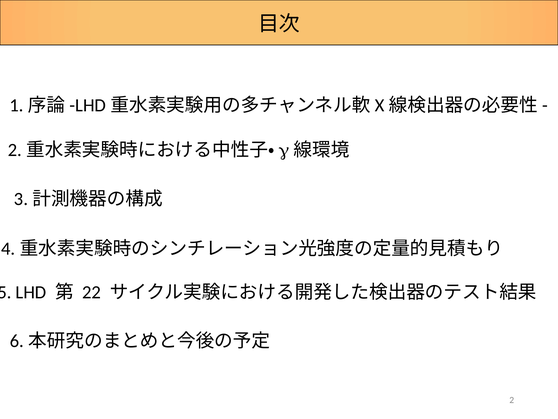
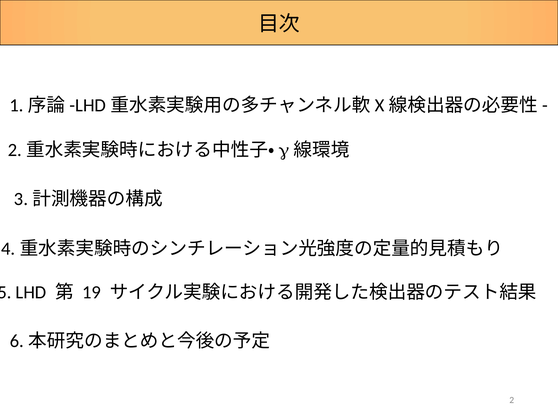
22: 22 -> 19 (92, 292)
